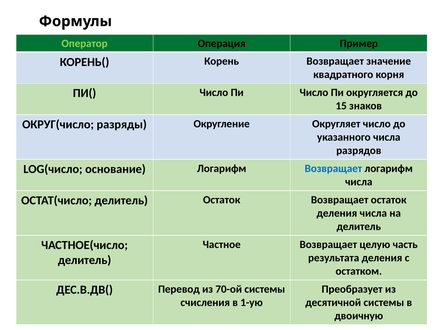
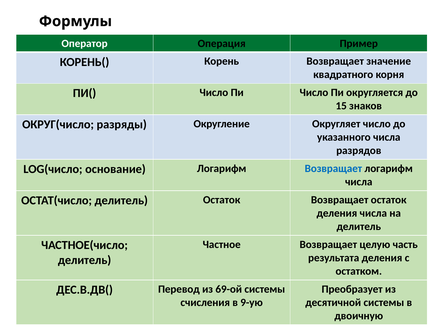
Оператор colour: light green -> white (85, 43)
70-ой: 70-ой -> 69-ой (229, 289)
1-ую: 1-ую -> 9-ую (252, 303)
